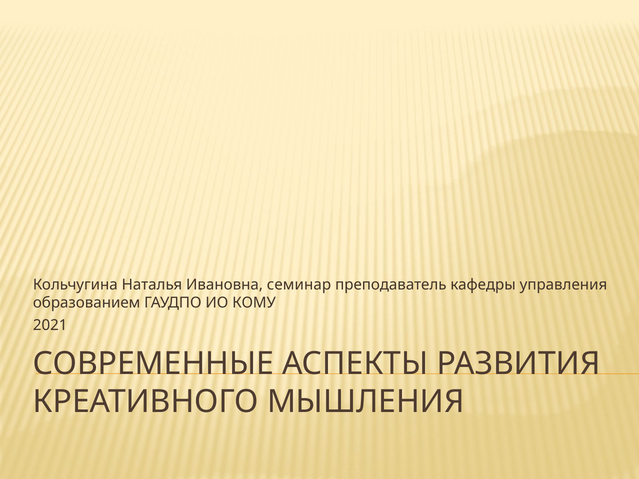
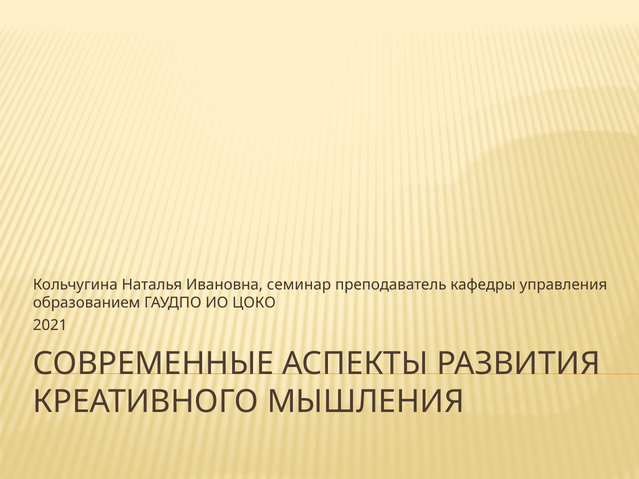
КОМУ: КОМУ -> ЦОКО (254, 303)
